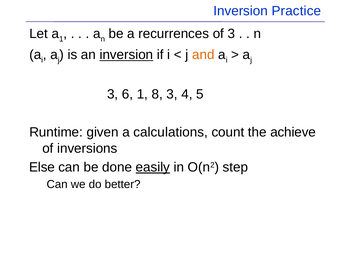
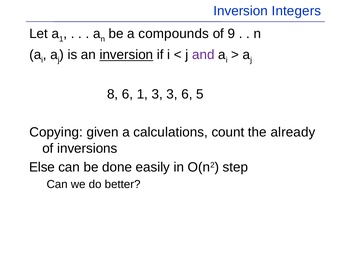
Practice: Practice -> Integers (296, 11)
recurrences: recurrences -> compounds (174, 34)
of 3: 3 -> 9 (231, 34)
and colour: orange -> purple (203, 55)
3: 3 -> 8 (113, 94)
1 8: 8 -> 3 (157, 94)
3 4: 4 -> 6 (187, 94)
Runtime: Runtime -> Copying (56, 132)
achieve: achieve -> already (293, 132)
easily underline: present -> none (153, 167)
